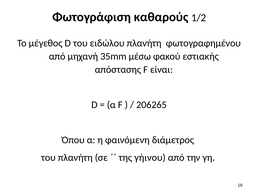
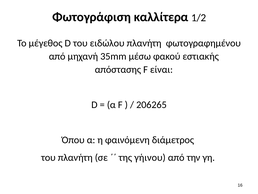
καθαρούς: καθαρούς -> καλλίτερα (161, 17)
